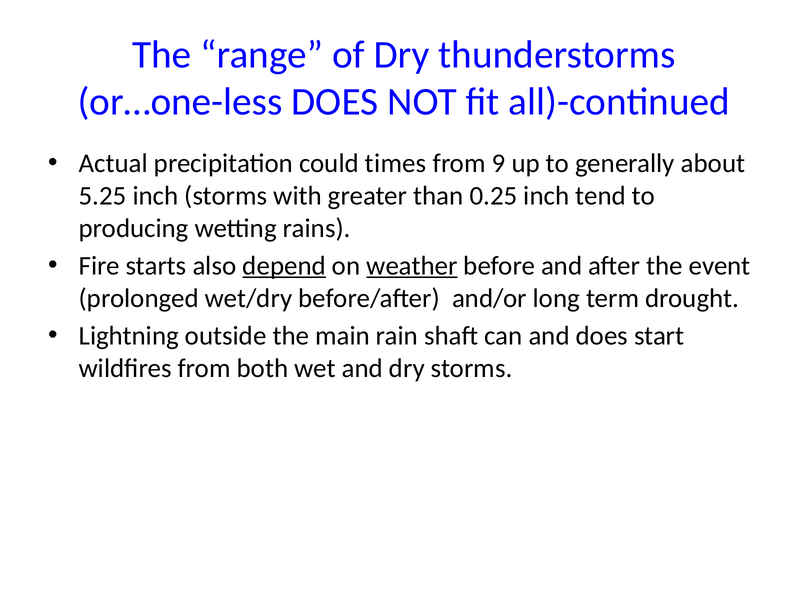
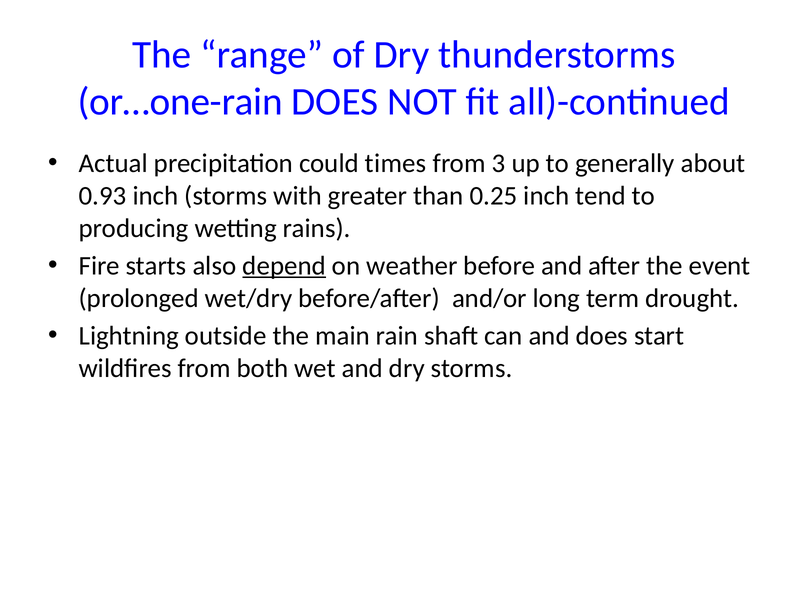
or…one-less: or…one-less -> or…one-rain (180, 102)
9: 9 -> 3 (499, 163)
5.25: 5.25 -> 0.93 (103, 196)
weather underline: present -> none (412, 266)
